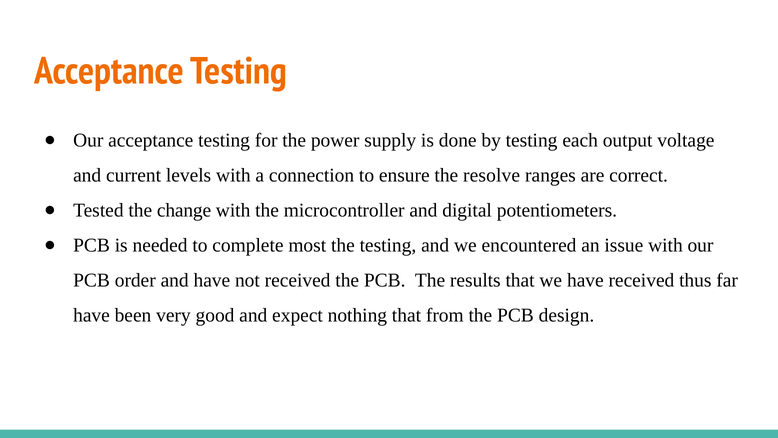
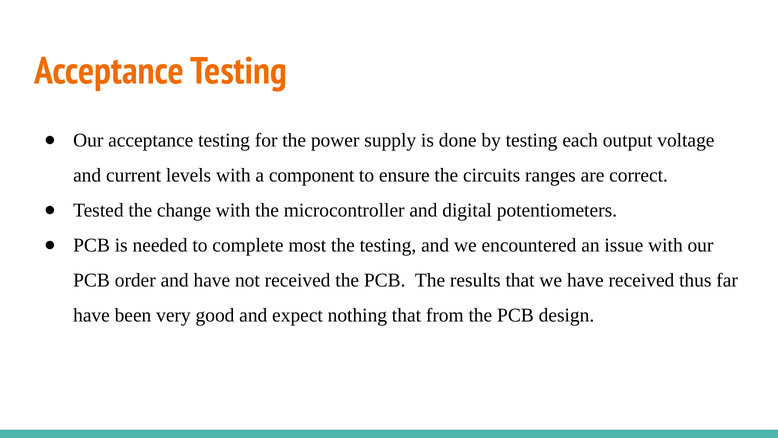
connection: connection -> component (312, 175)
resolve: resolve -> circuits (492, 175)
